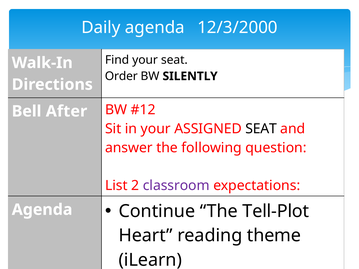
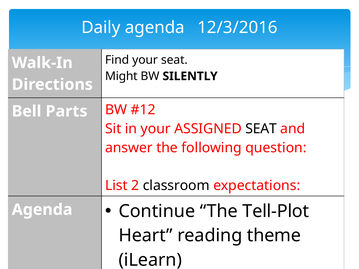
12/3/2000: 12/3/2000 -> 12/3/2016 (237, 28)
Order: Order -> Might (121, 76)
After: After -> Parts (67, 111)
classroom colour: purple -> black (176, 186)
